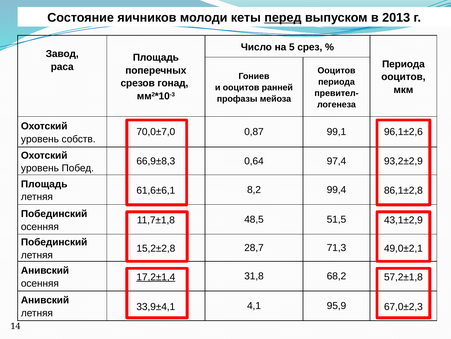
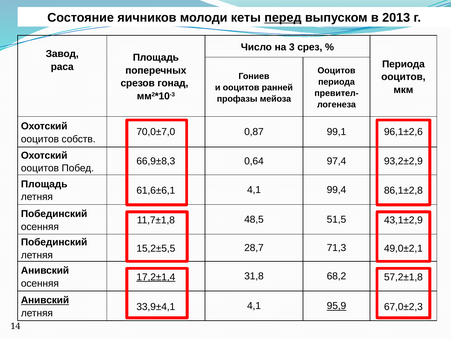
5: 5 -> 3 (292, 47)
уровень: уровень -> ооцитов (40, 139)
уровень: уровень -> ооцитов (40, 168)
61,6±6,1 8,2: 8,2 -> 4,1 (254, 189)
15,2±2,8: 15,2±2,8 -> 15,2±5,5 (156, 248)
Анивский underline: none -> present (45, 300)
95,9 underline: none -> present (337, 305)
